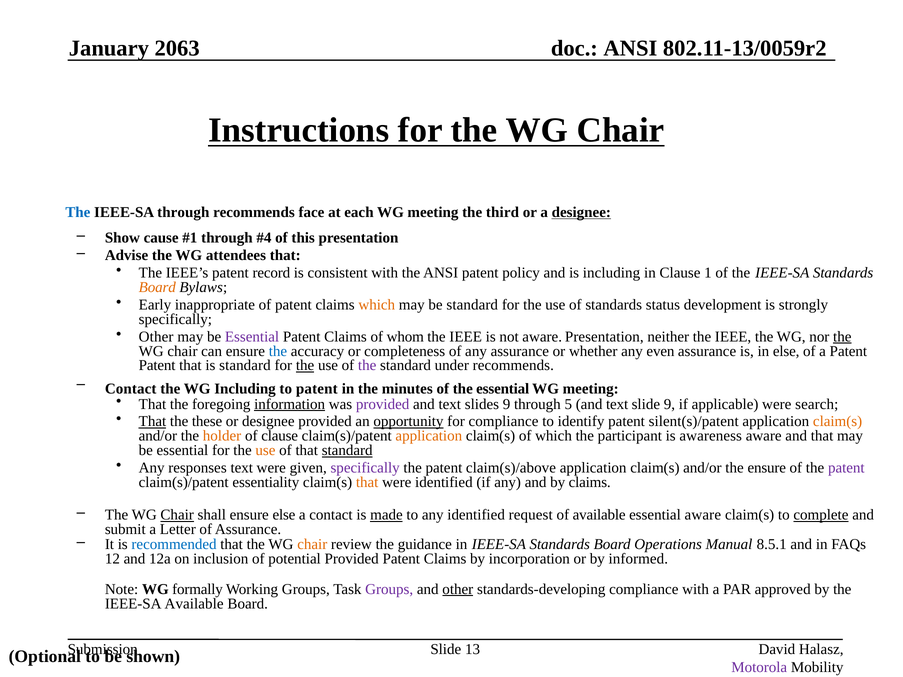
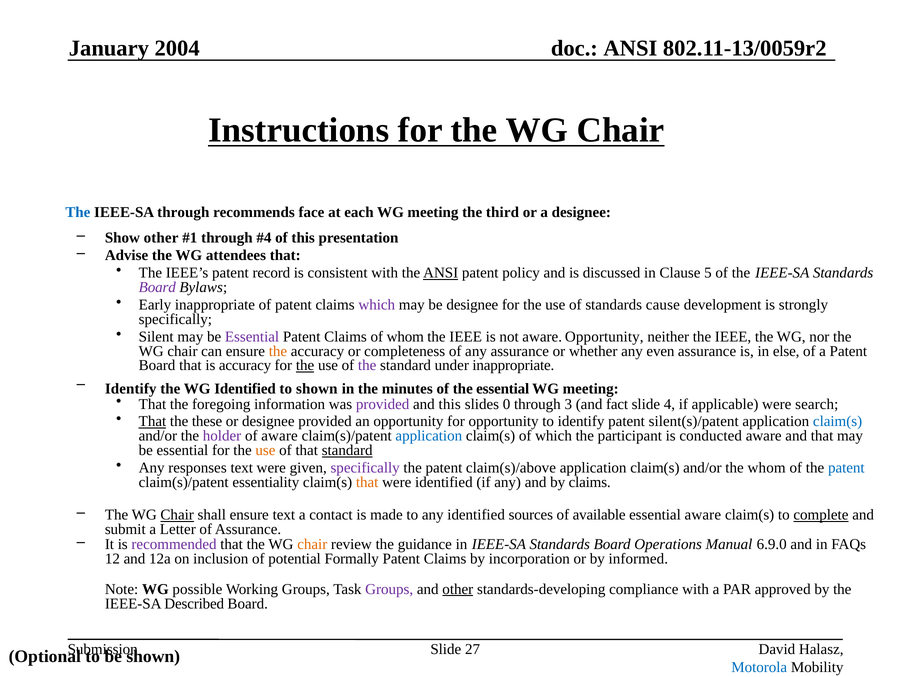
2063: 2063 -> 2004 (177, 48)
designee underline: present -> none (581, 212)
Show cause: cause -> other (161, 238)
ANSI underline: none -> present (441, 273)
is including: including -> discussed (612, 273)
1: 1 -> 5 (708, 273)
Board colour: orange -> purple (157, 287)
which colour: orange -> purple (377, 305)
be standard: standard -> designee (472, 305)
status: status -> cause (663, 305)
Other: Other -> Silent (156, 337)
aware Presentation: Presentation -> Opportunity (604, 337)
the underline: present -> none (842, 337)
the colour: blue -> orange (278, 351)
Patent: Patent -> Board (157, 366)
is standard: standard -> accuracy (245, 366)
under recommends: recommends -> inappropriate (513, 366)
Contact: Contact -> Identify (131, 389)
WG Including: Including -> Identified (245, 389)
to patent: patent -> shown (317, 389)
information underline: present -> none (290, 404)
text: text -> this (450, 404)
slides 9: 9 -> 0 (507, 404)
5: 5 -> 3 (568, 404)
text: text -> fact (617, 404)
slide 9: 9 -> 4 (669, 404)
opportunity underline: present -> none (408, 422)
for compliance: compliance -> opportunity (504, 422)
claim(s colour: orange -> blue (838, 422)
holder colour: orange -> purple (222, 436)
of clause: clause -> aware (279, 436)
application colour: orange -> blue (429, 436)
awareness: awareness -> conducted (711, 436)
the ensure: ensure -> whom (767, 468)
patent colour: purple -> blue (846, 468)
ensure else: else -> text (284, 515)
made underline: present -> none (386, 515)
request: request -> sources (531, 515)
recommended colour: blue -> purple (174, 545)
8.5.1: 8.5.1 -> 6.9.0 (772, 545)
potential Provided: Provided -> Formally (352, 559)
formally: formally -> possible (197, 589)
IEEE-SA Available: Available -> Described (194, 604)
13: 13 -> 27 (473, 650)
Motorola colour: purple -> blue (759, 668)
